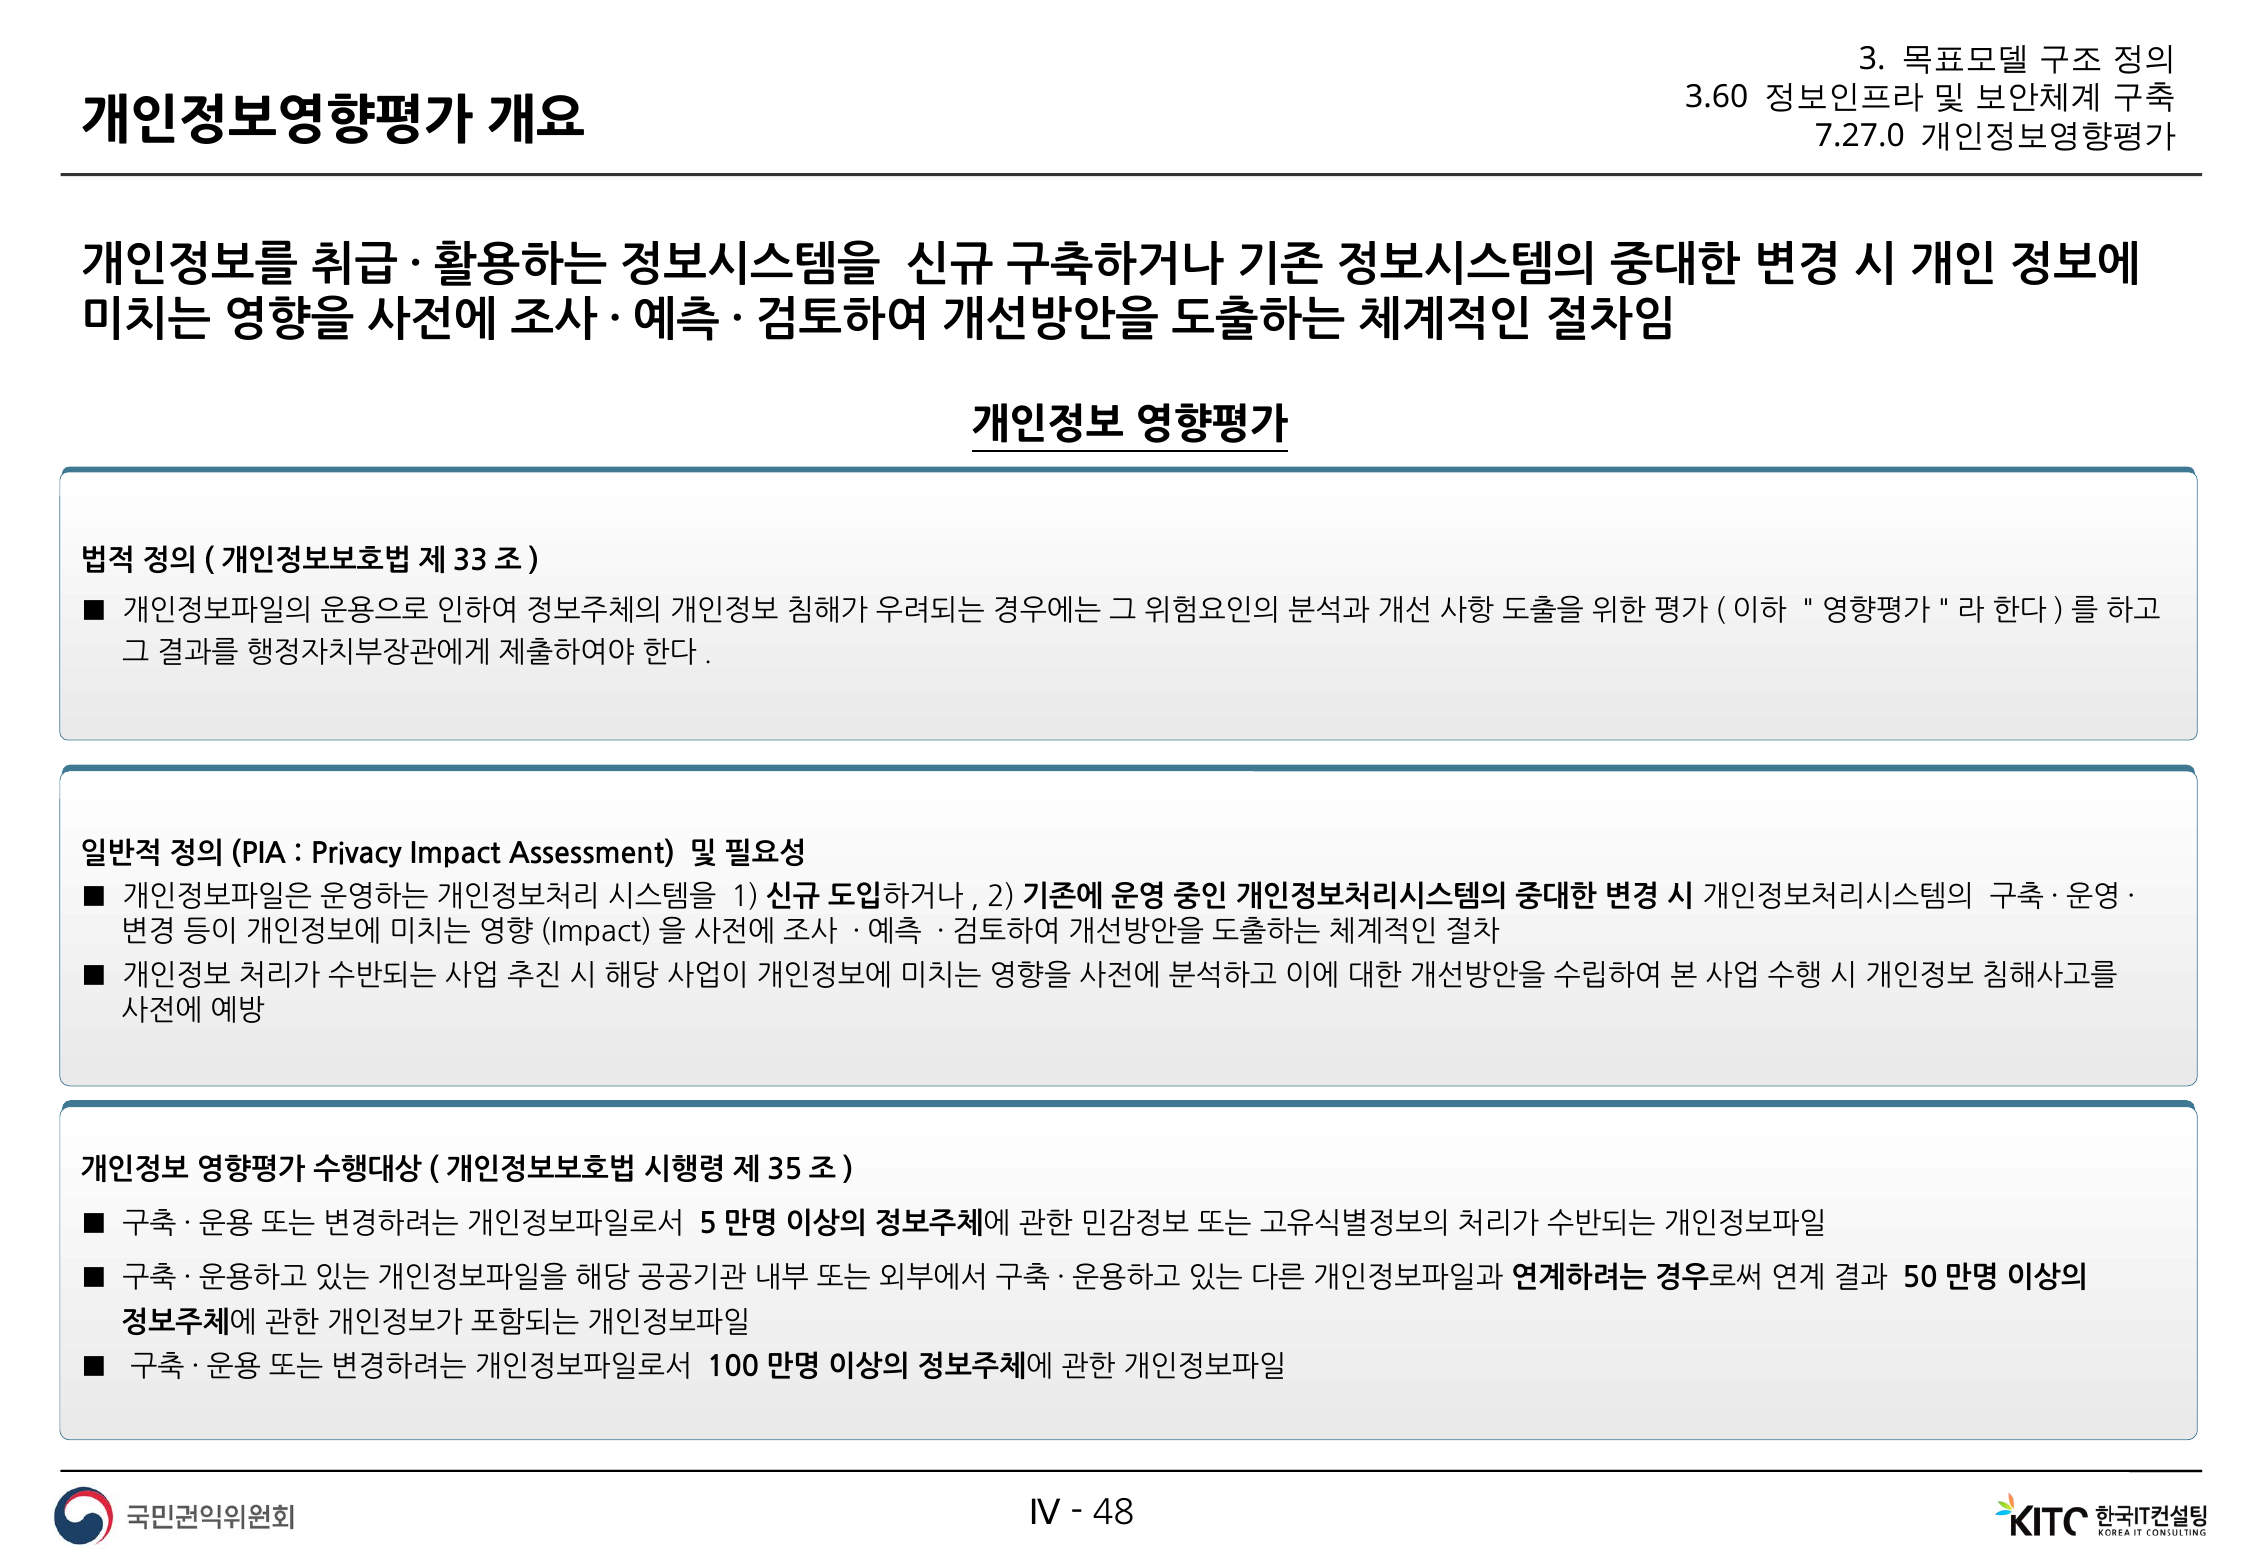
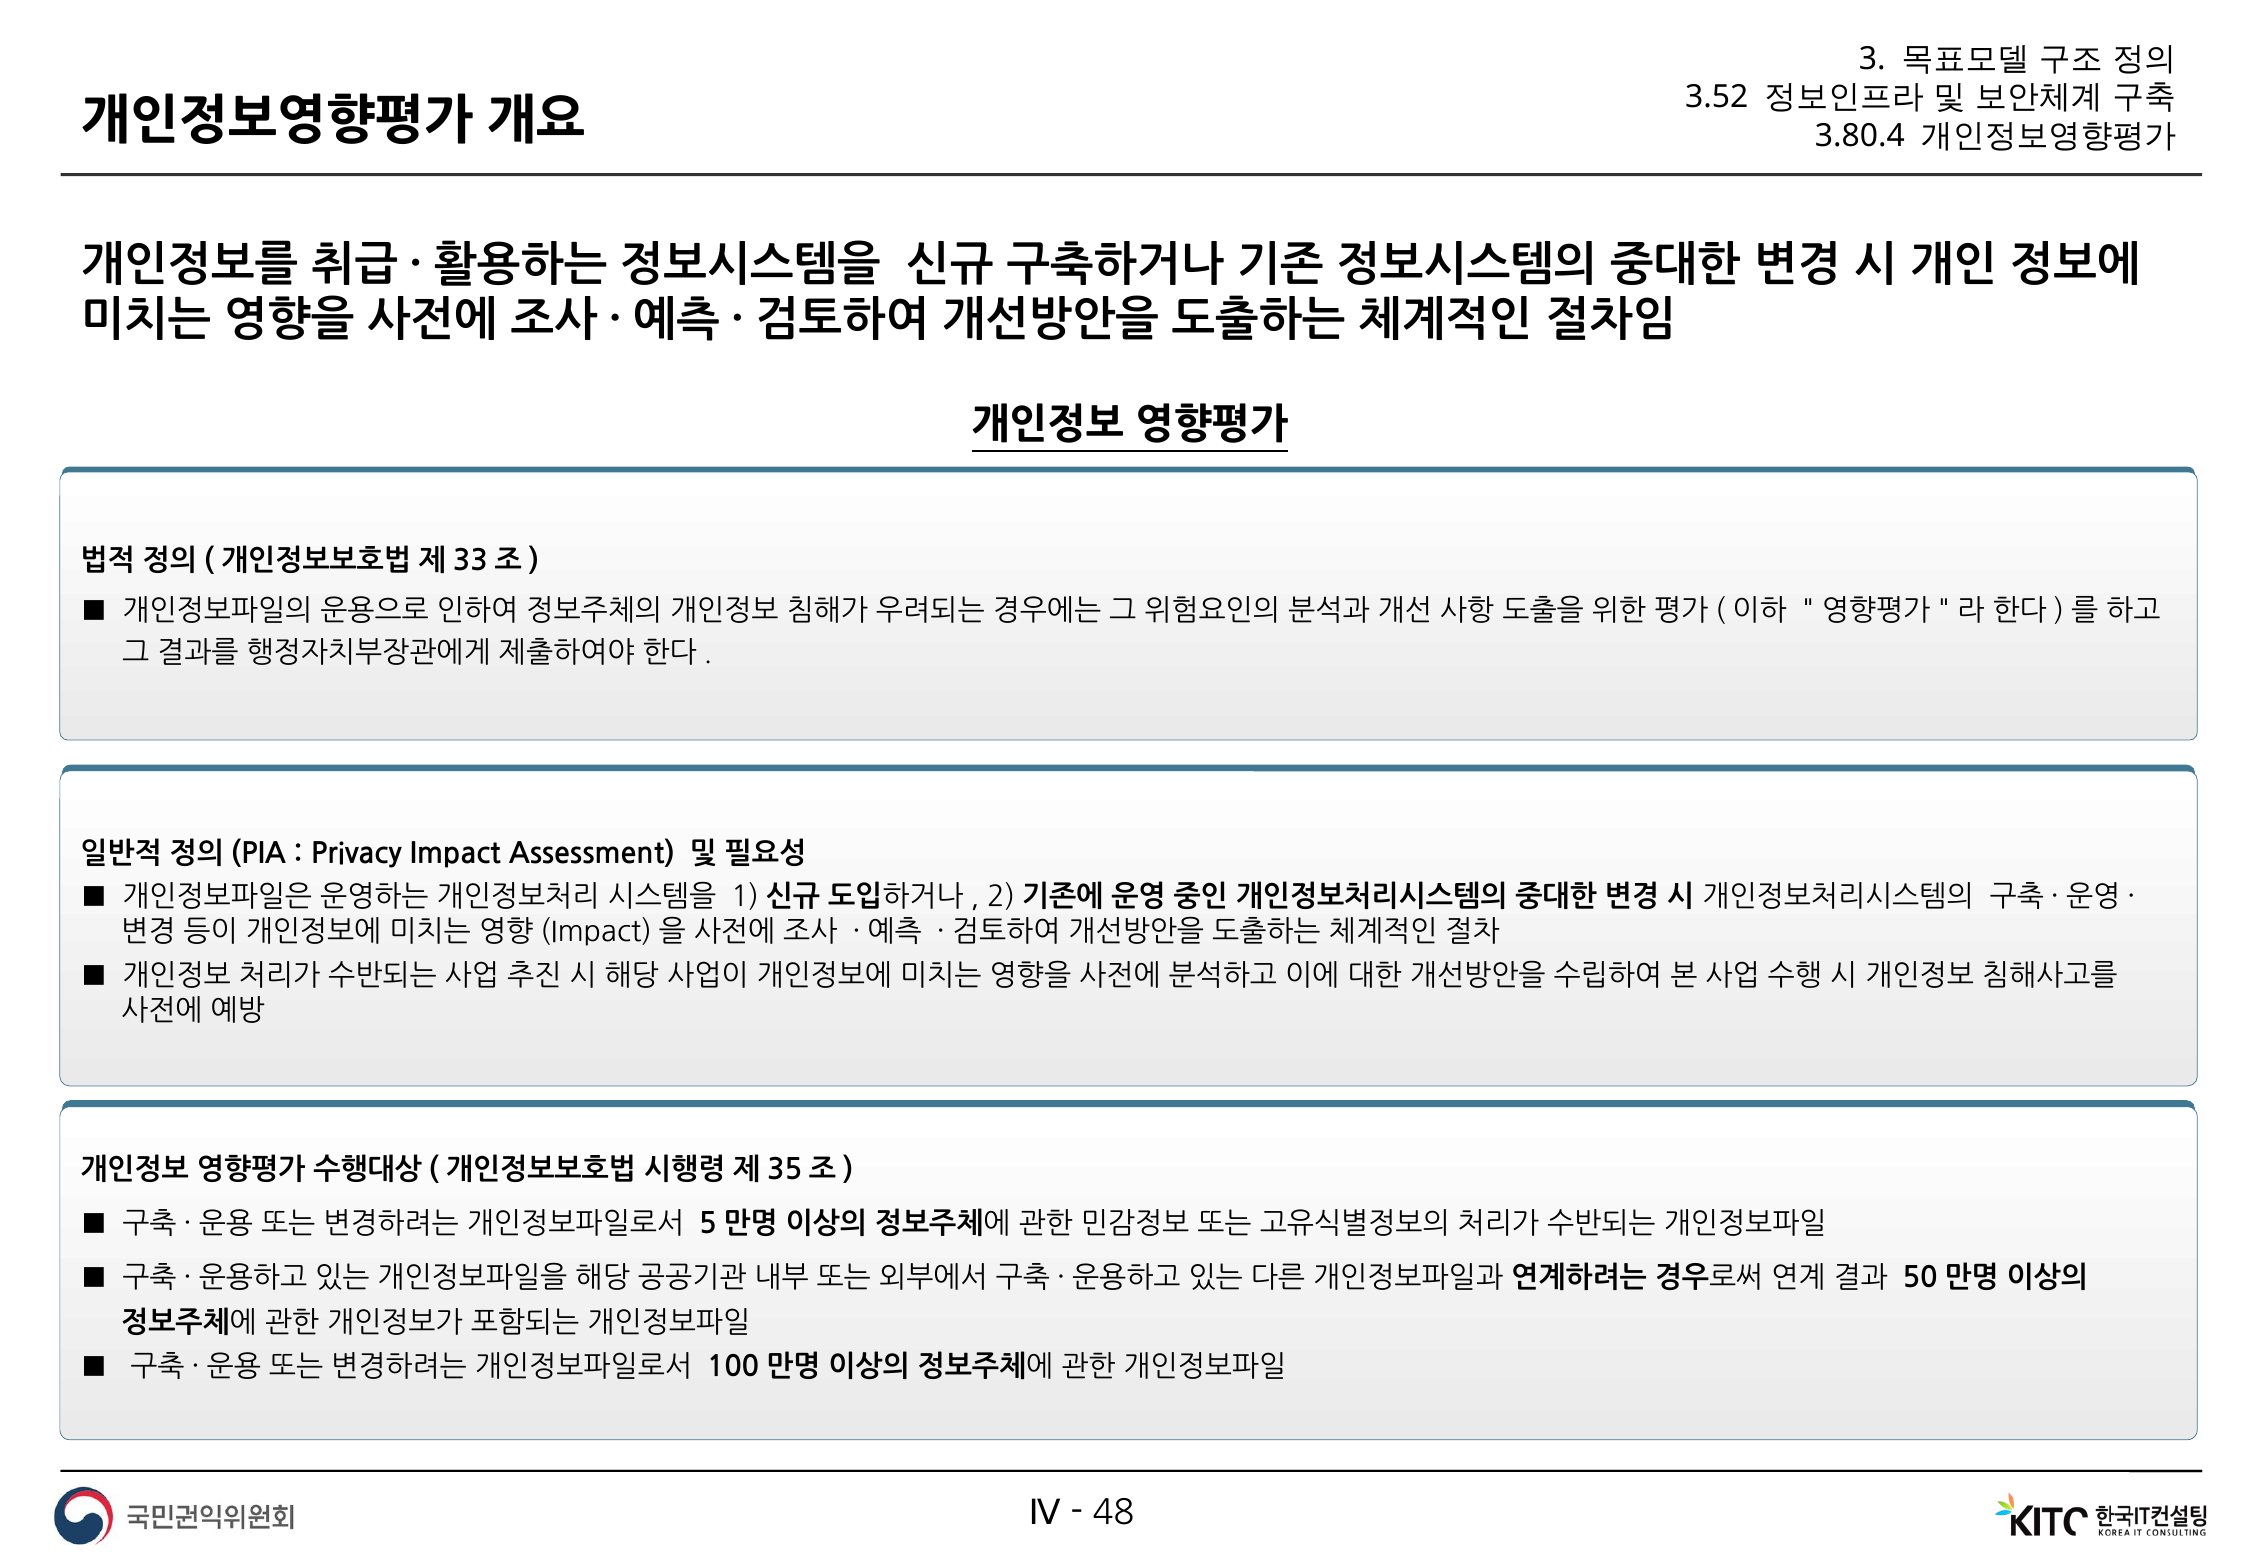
3.60: 3.60 -> 3.52 (1717, 97)
7.27.0: 7.27.0 -> 3.80.4 (1860, 136)
